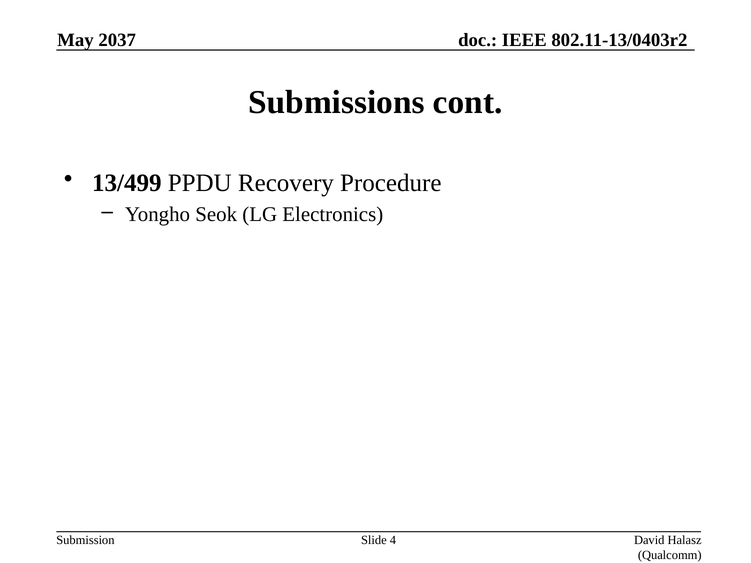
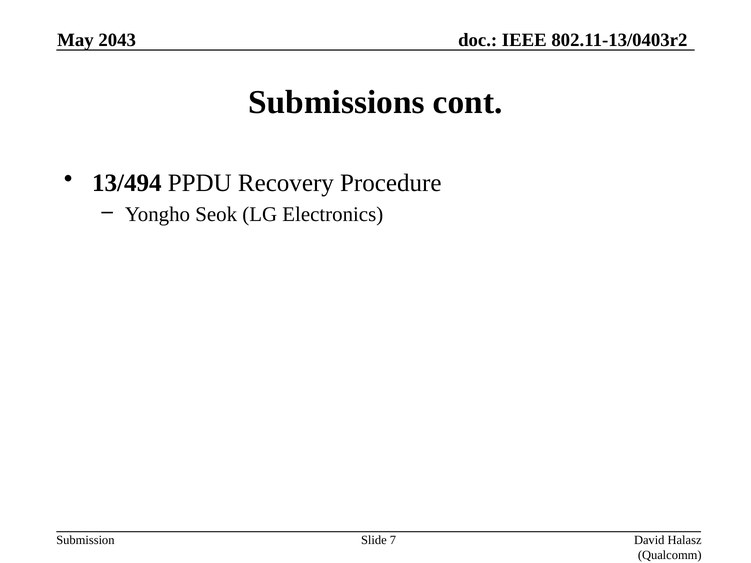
2037: 2037 -> 2043 (117, 40)
13/499: 13/499 -> 13/494 (127, 183)
4: 4 -> 7 (393, 540)
